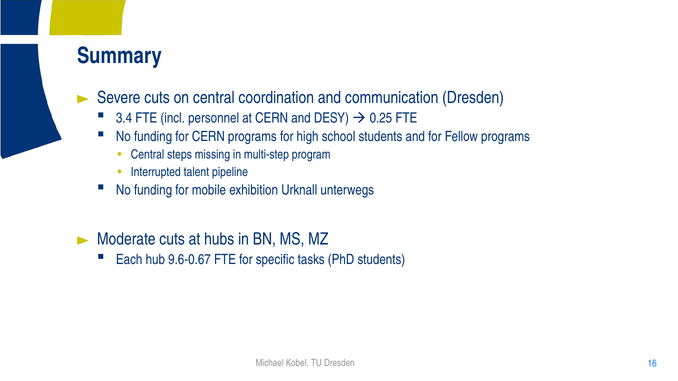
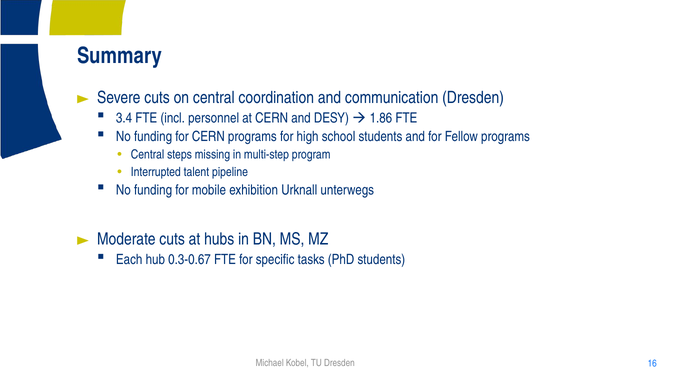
0.25: 0.25 -> 1.86 (381, 118)
9.6-0.67: 9.6-0.67 -> 0.3-0.67 (189, 260)
